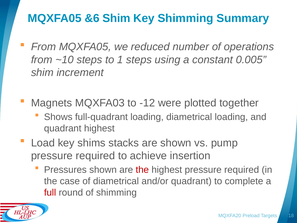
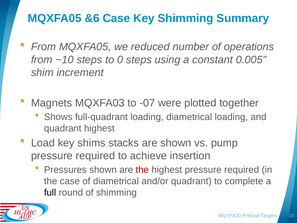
&6 Shim: Shim -> Case (116, 18)
1: 1 -> 0 (120, 60)
-12: -12 -> -07 (147, 103)
full colour: red -> black (50, 192)
